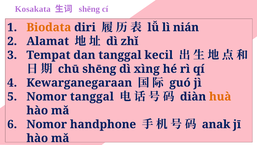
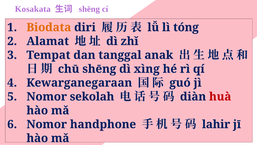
nián: nián -> tóng (186, 27)
kecil: kecil -> anak (159, 55)
Nomor tanggal: tanggal -> sekolah (92, 96)
huà colour: orange -> red (220, 96)
anak: anak -> lahir (216, 124)
